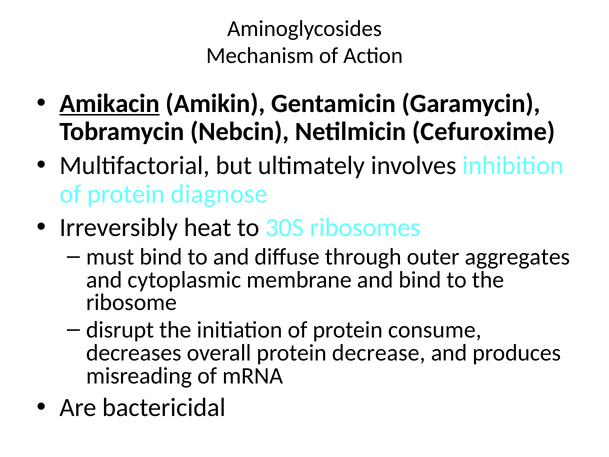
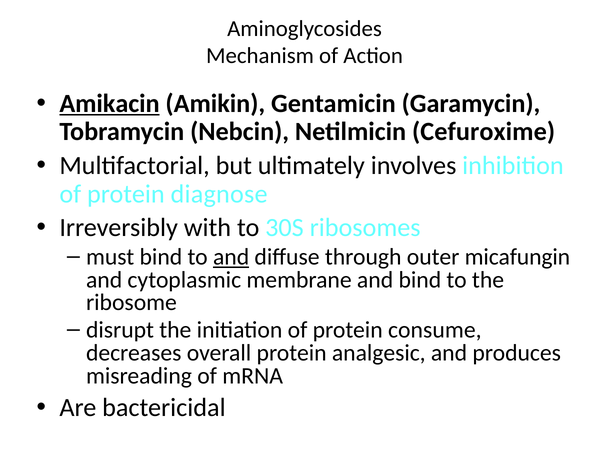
heat: heat -> with (207, 228)
and underline: none -> present (231, 257)
aggregates: aggregates -> micafungin (517, 257)
decrease: decrease -> analgesic (379, 353)
